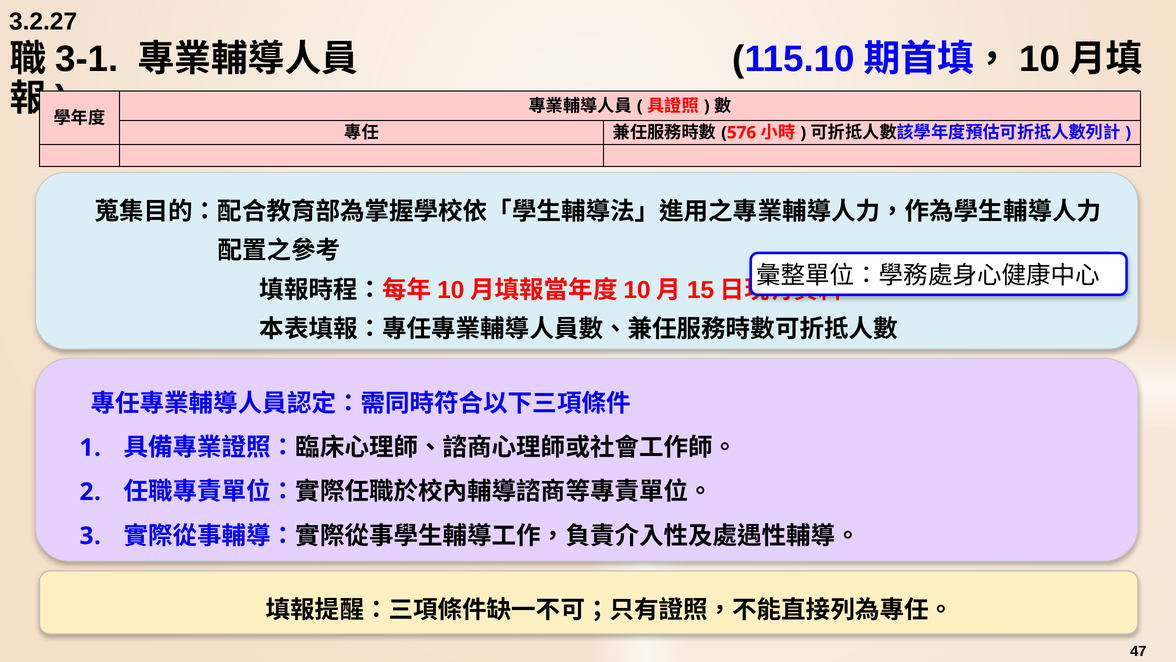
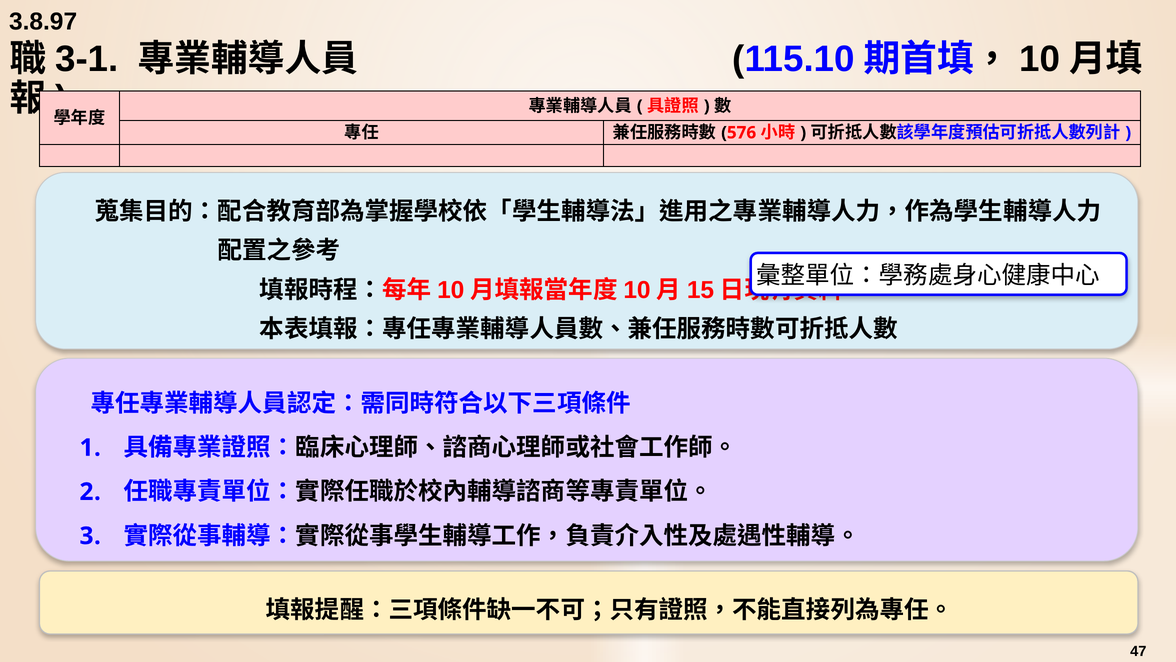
3.2.27: 3.2.27 -> 3.8.97 (43, 21)
